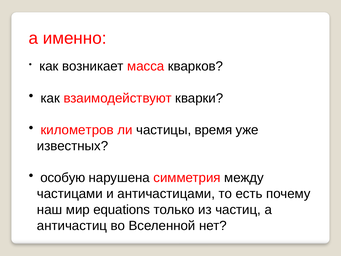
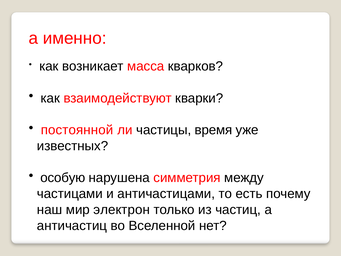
километров: километров -> постоянной (77, 130)
equations: equations -> электрон (122, 210)
